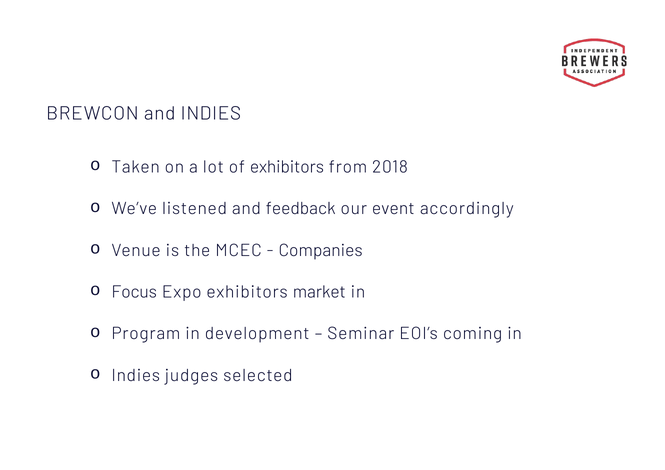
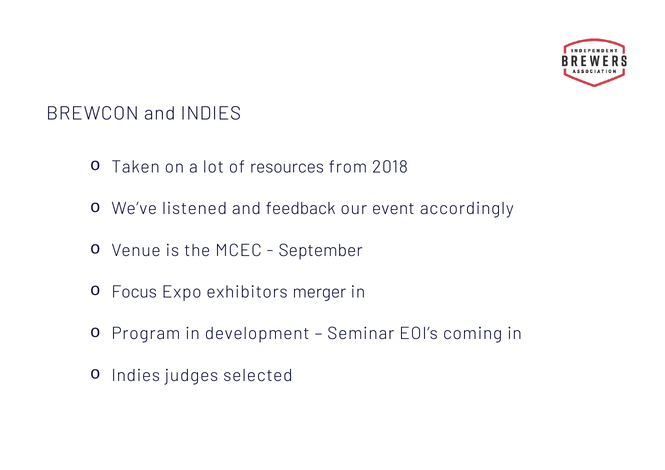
of exhibitors: exhibitors -> resources (287, 167)
Companies: Companies -> September (321, 250)
market: market -> merger (319, 292)
